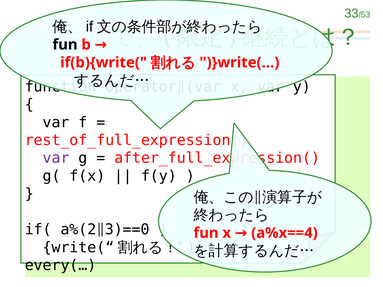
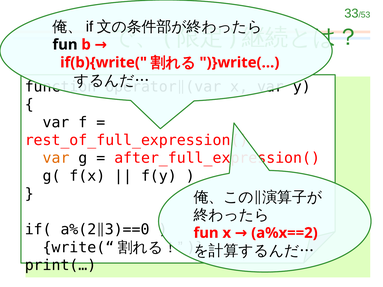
var colour: purple -> orange (56, 158)
a%x==4: a%x==4 -> a%x==2 (284, 233)
every(…: every(… -> print(… (61, 266)
